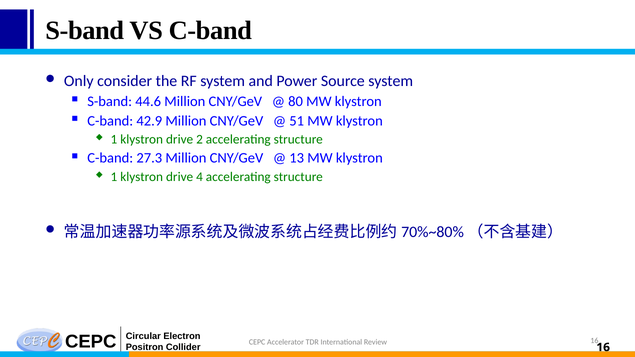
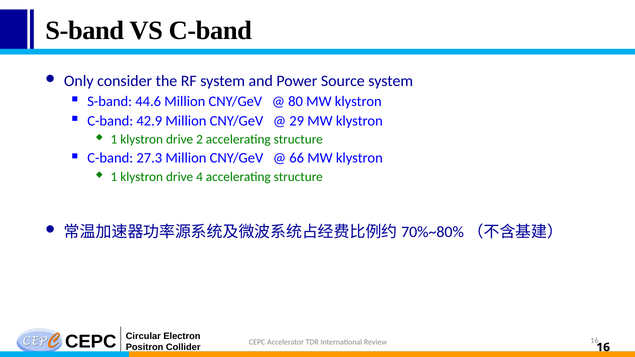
51: 51 -> 29 (297, 121)
13: 13 -> 66 (297, 158)
